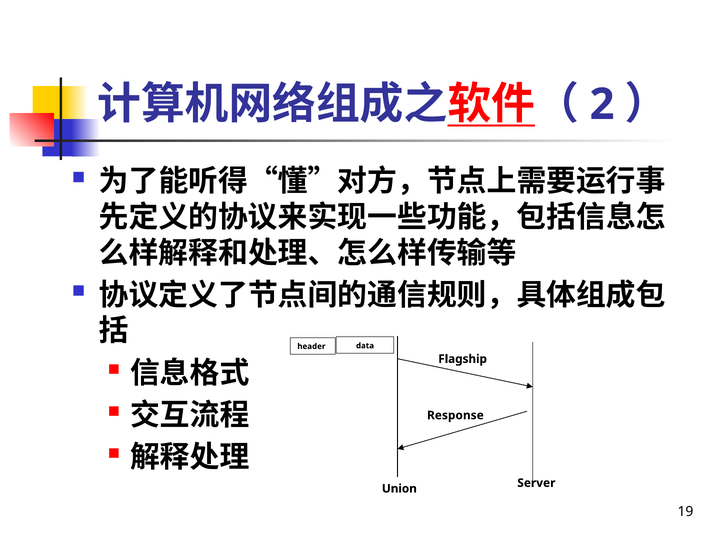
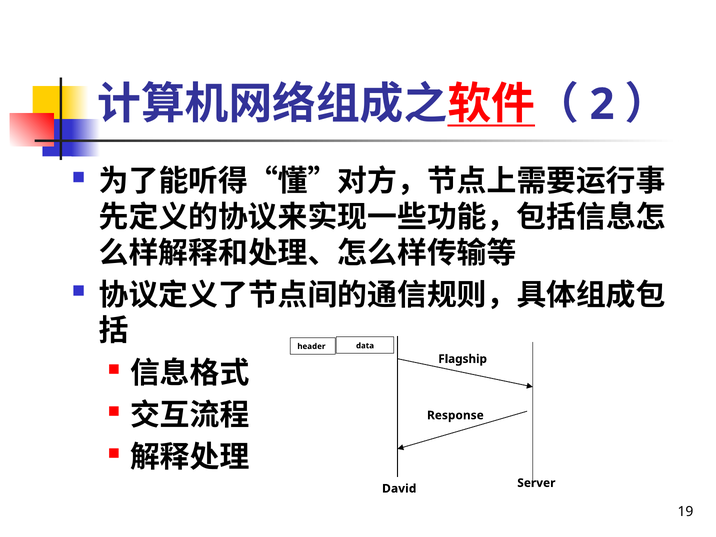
Union: Union -> David (399, 489)
